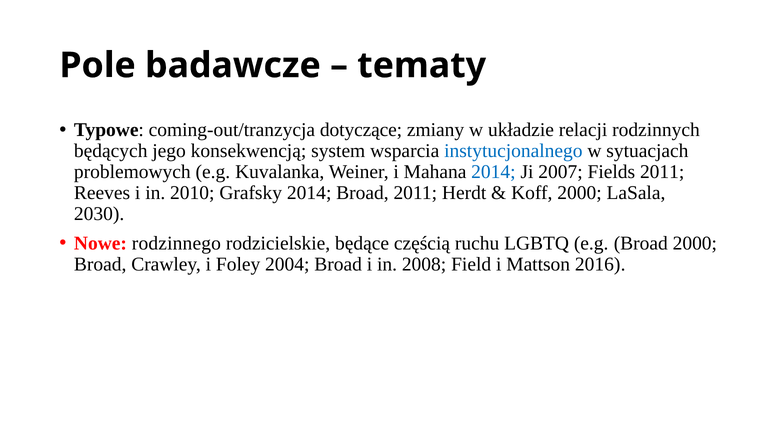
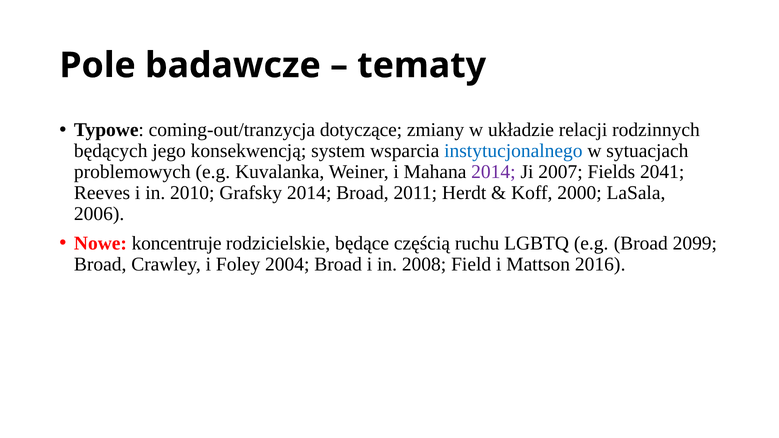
2014 colour: blue -> purple (493, 172)
Fields 2011: 2011 -> 2041 (662, 172)
2030: 2030 -> 2006 (99, 214)
rodzinnego: rodzinnego -> koncentruje (177, 243)
Broad 2000: 2000 -> 2099 (695, 243)
